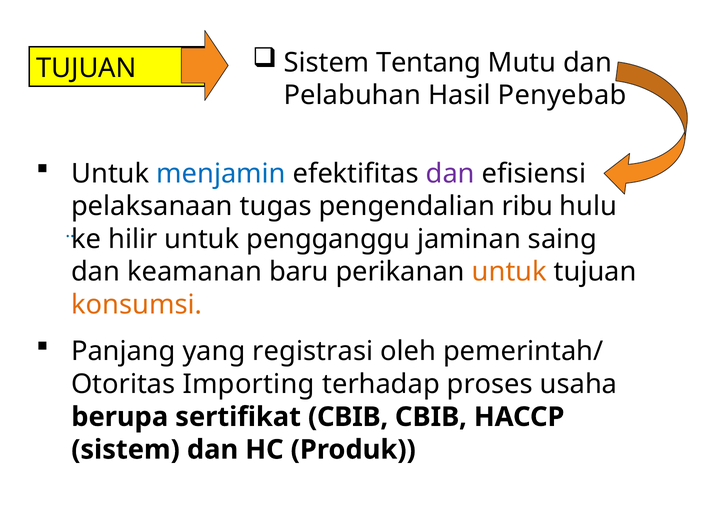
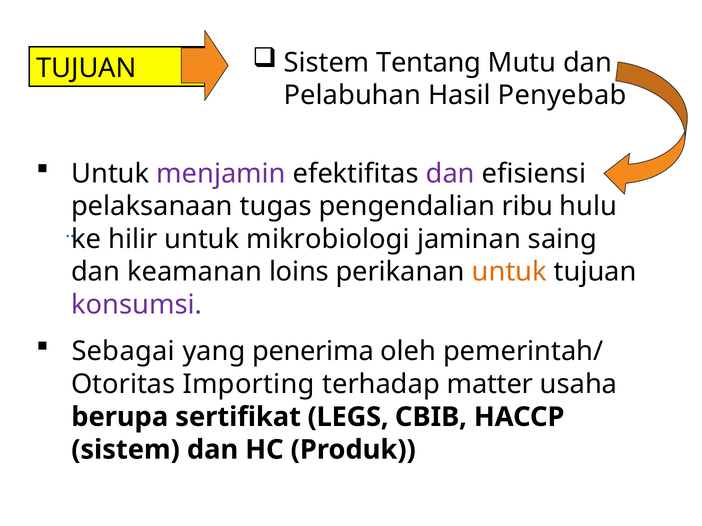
menjamin colour: blue -> purple (221, 174)
pengganggu: pengganggu -> mikrobiologi (328, 239)
baru: baru -> loins (299, 272)
konsumsi colour: orange -> purple (137, 305)
Panjang: Panjang -> Sebagai (123, 352)
registrasi: registrasi -> penerima (313, 352)
proses: proses -> matter (490, 385)
sertifikat CBIB: CBIB -> LEGS (348, 417)
